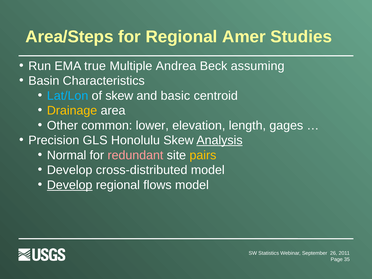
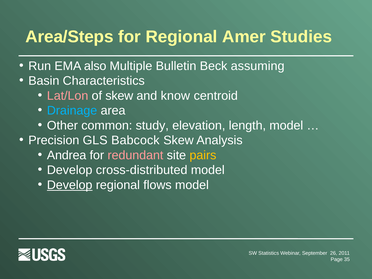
true: true -> also (95, 66)
Andrea: Andrea -> Bulletin (176, 66)
Lat/Lon colour: light blue -> pink (68, 96)
basic: basic -> know (175, 96)
Drainage colour: yellow -> light blue (72, 111)
lower: lower -> study (152, 125)
length gages: gages -> model (286, 125)
Honolulu: Honolulu -> Babcock (135, 140)
Analysis underline: present -> none (219, 140)
Normal: Normal -> Andrea (67, 155)
